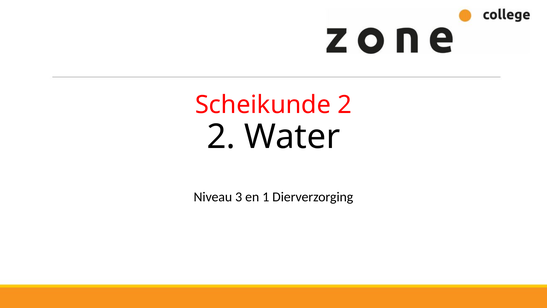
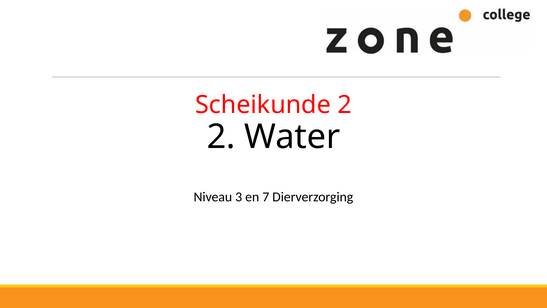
1: 1 -> 7 (266, 197)
